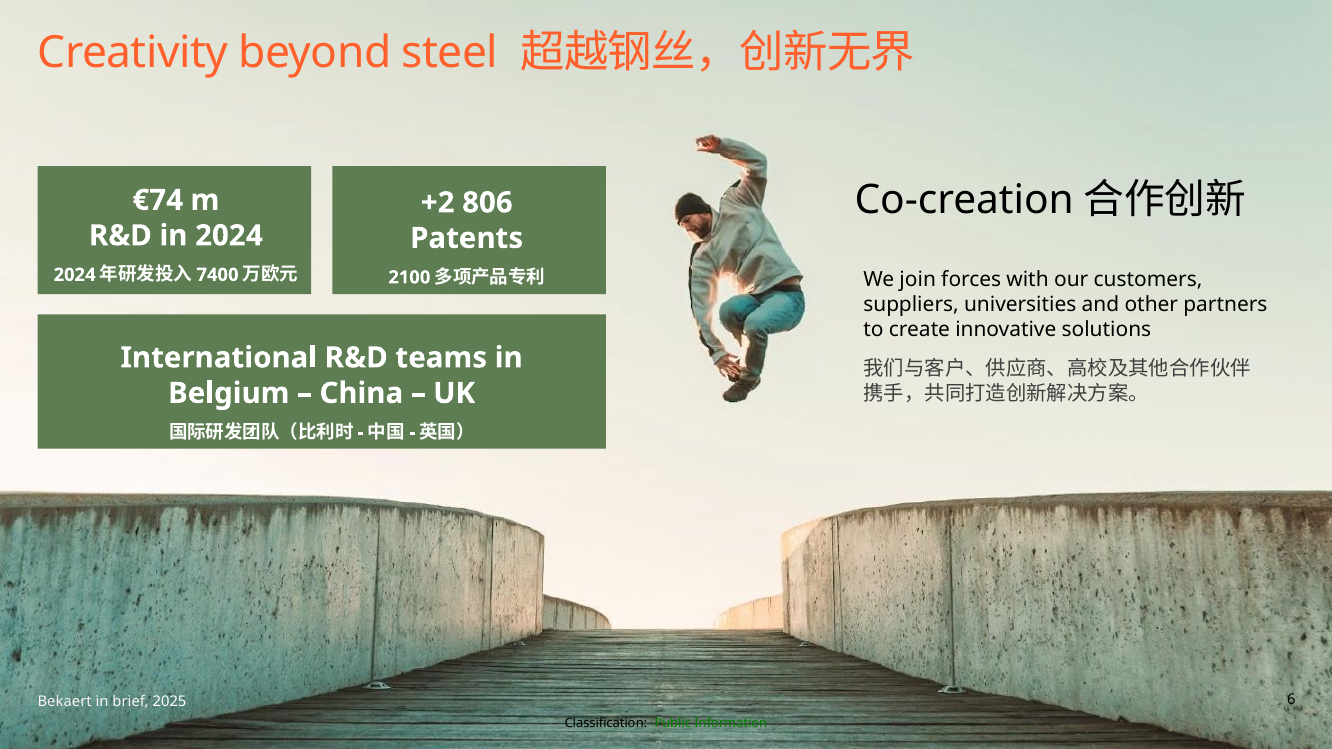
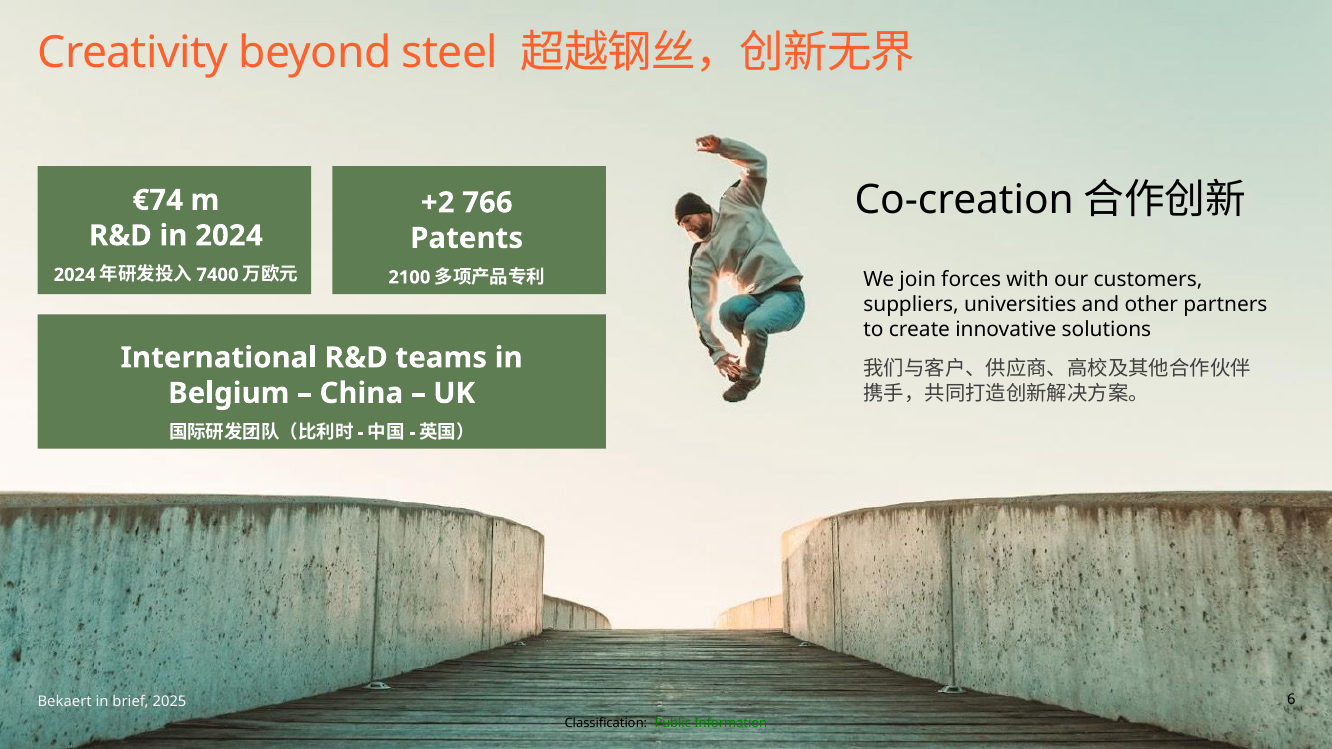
806: 806 -> 766 (487, 203)
